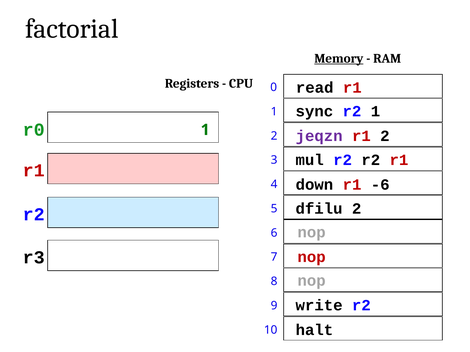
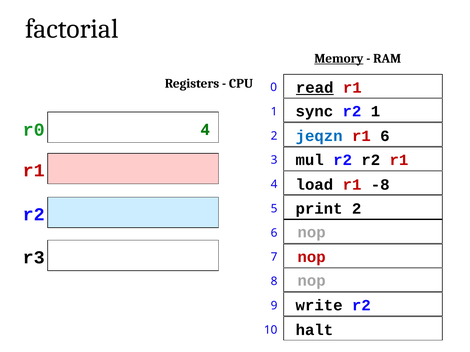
read underline: none -> present (315, 88)
r0 1: 1 -> 4 (205, 130)
jeqzn colour: purple -> blue (319, 136)
r1 2: 2 -> 6 (385, 136)
down: down -> load (314, 185)
-6: -6 -> -8 (380, 185)
dfilu: dfilu -> print (319, 209)
